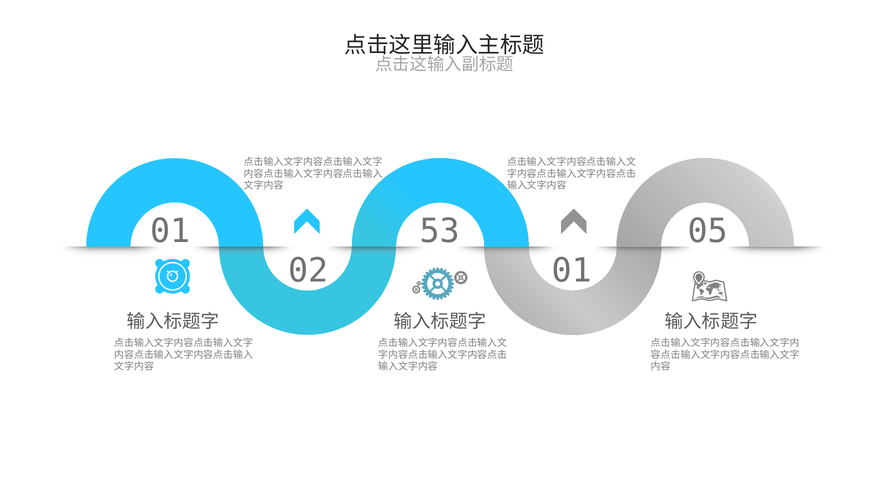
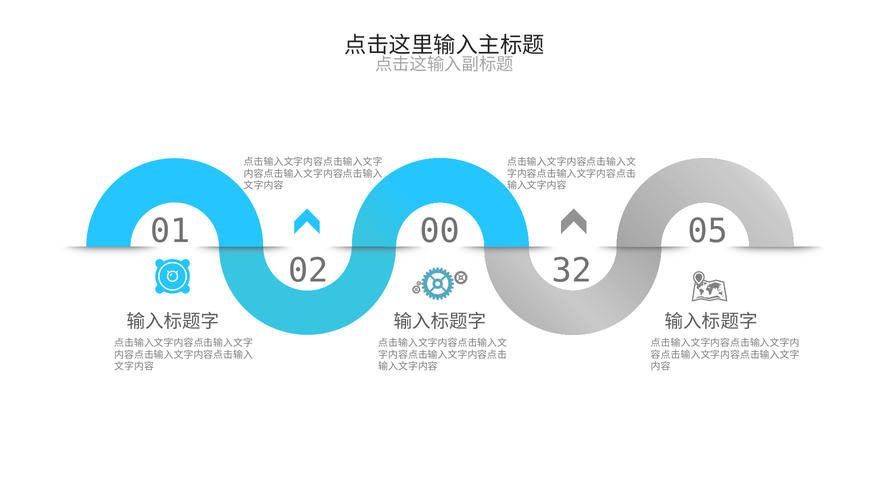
53: 53 -> 00 (440, 231)
02 01: 01 -> 32 (572, 271)
